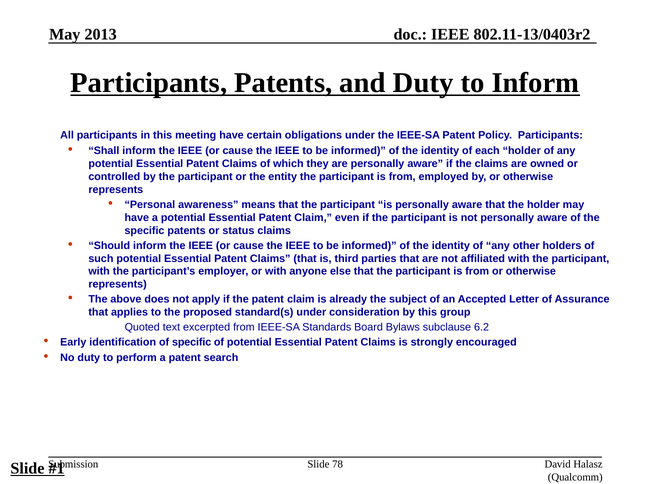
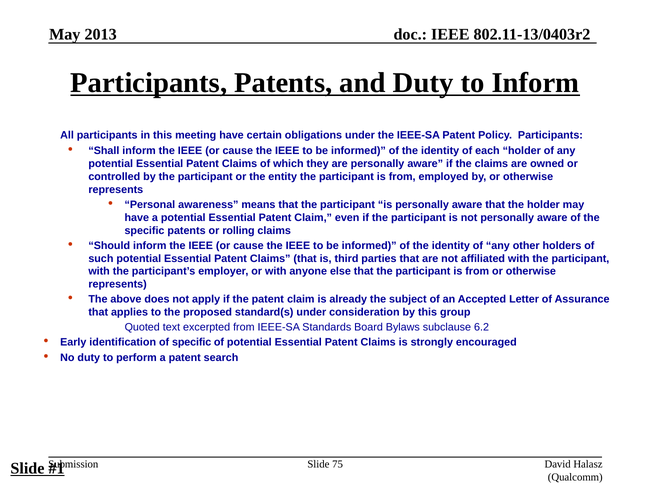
status: status -> rolling (239, 230)
78: 78 -> 75 (338, 464)
